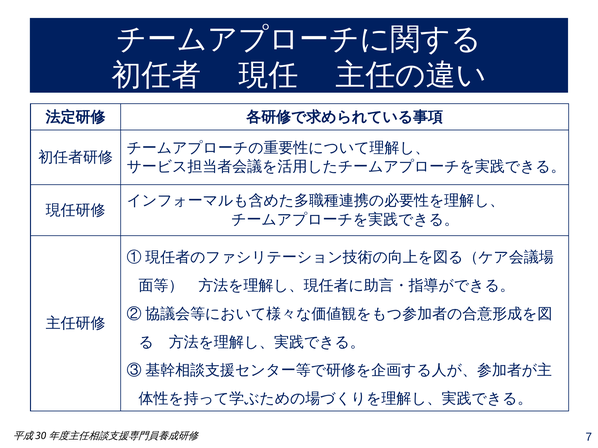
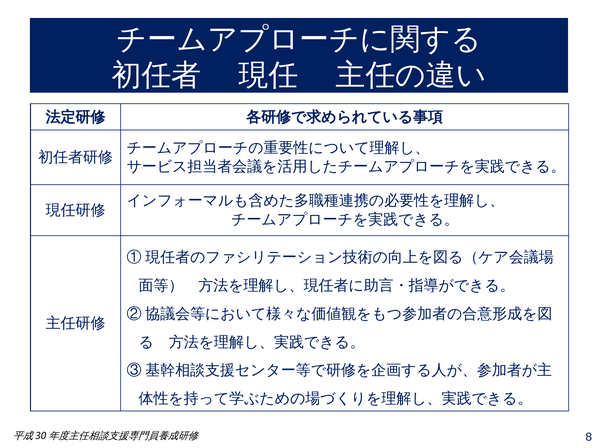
7: 7 -> 8 (589, 438)
